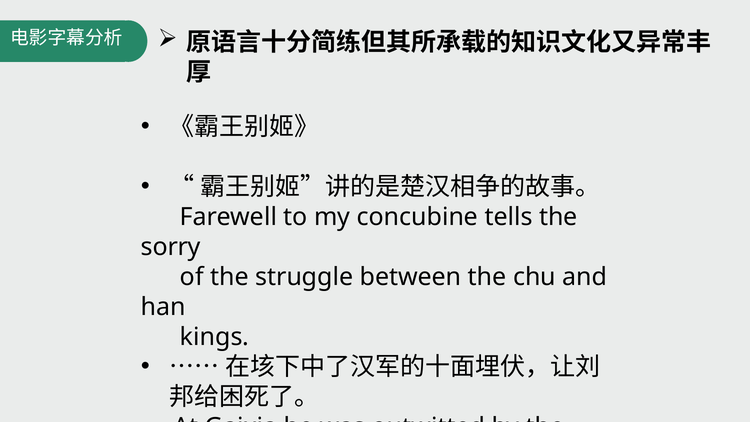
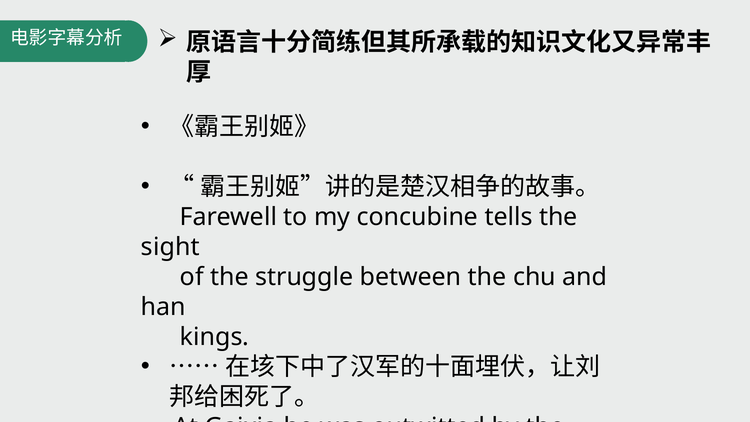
sorry: sorry -> sight (170, 247)
